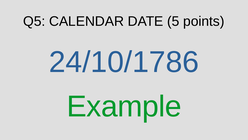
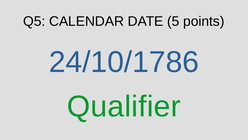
Example: Example -> Qualifier (124, 106)
